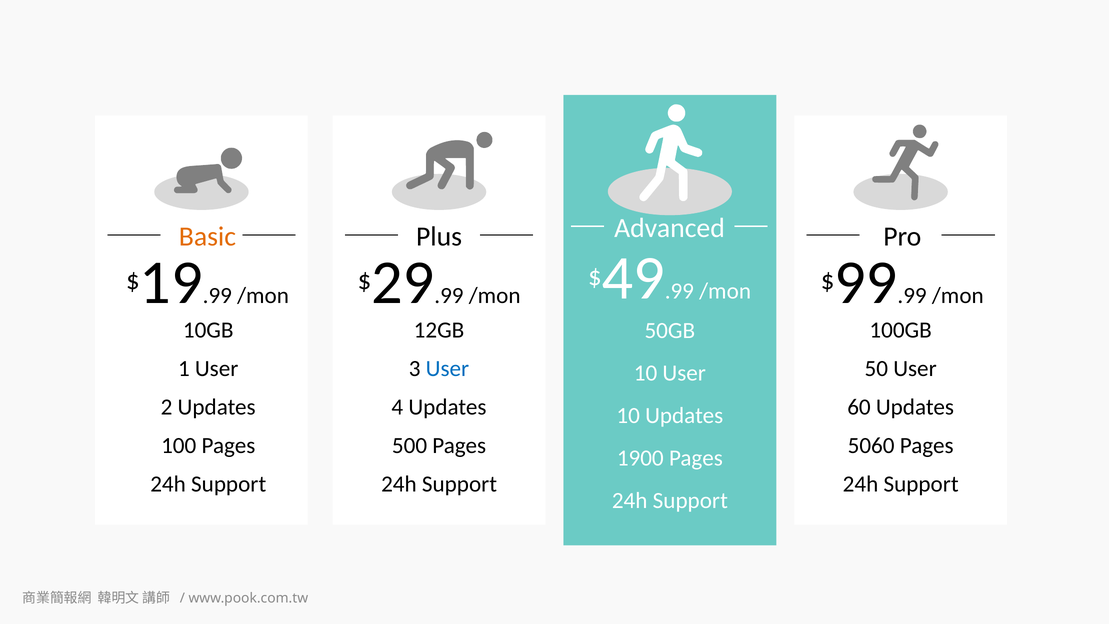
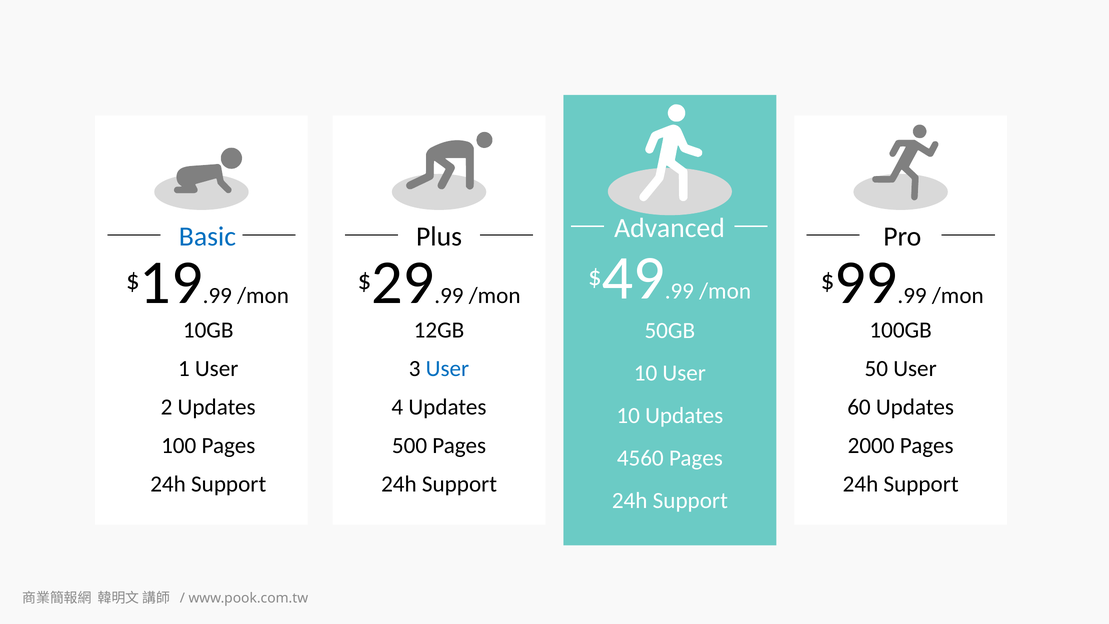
Basic colour: orange -> blue (207, 237)
5060: 5060 -> 2000 (871, 446)
1900: 1900 -> 4560 (640, 458)
